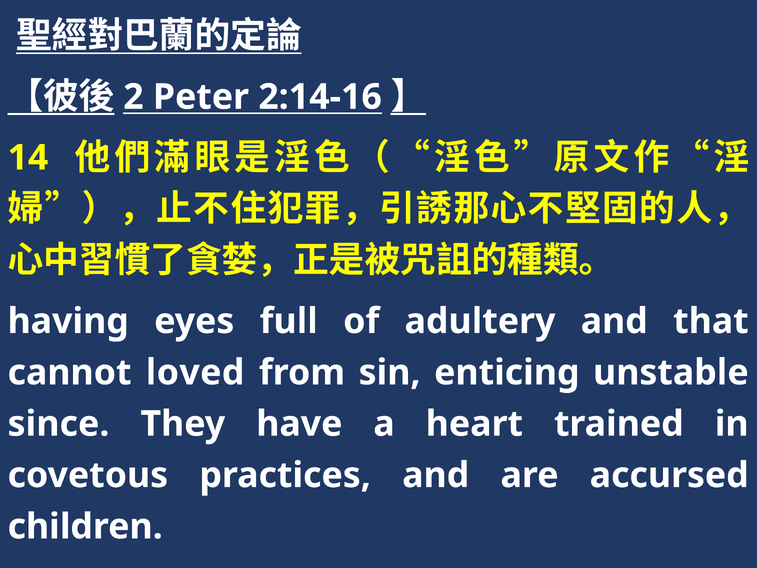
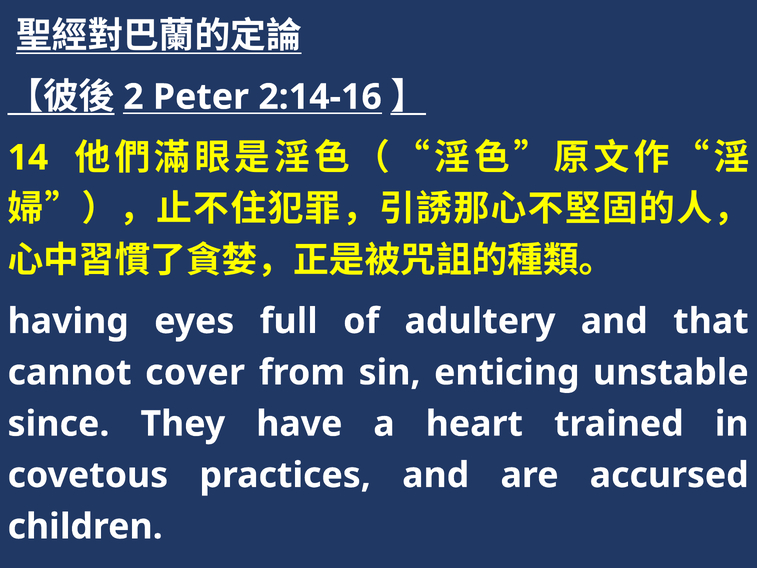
loved: loved -> cover (195, 372)
